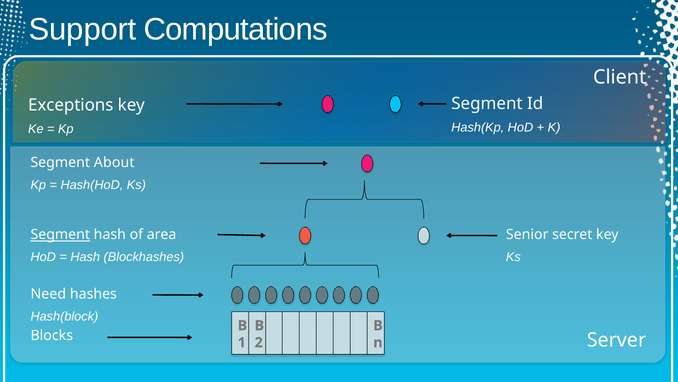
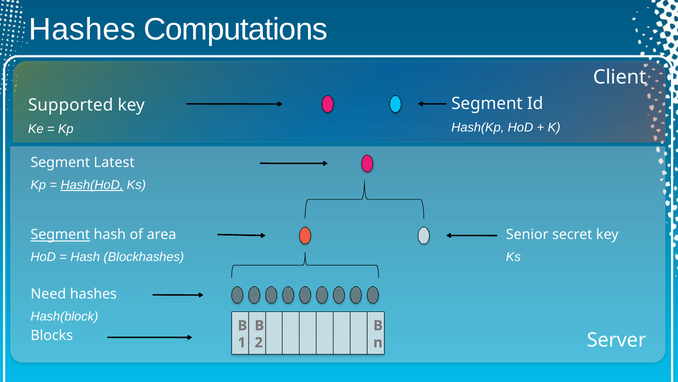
Support: Support -> Hashes (82, 29)
Exceptions: Exceptions -> Supported (71, 105)
About: About -> Latest (114, 162)
Hash(HoD underline: none -> present (92, 185)
